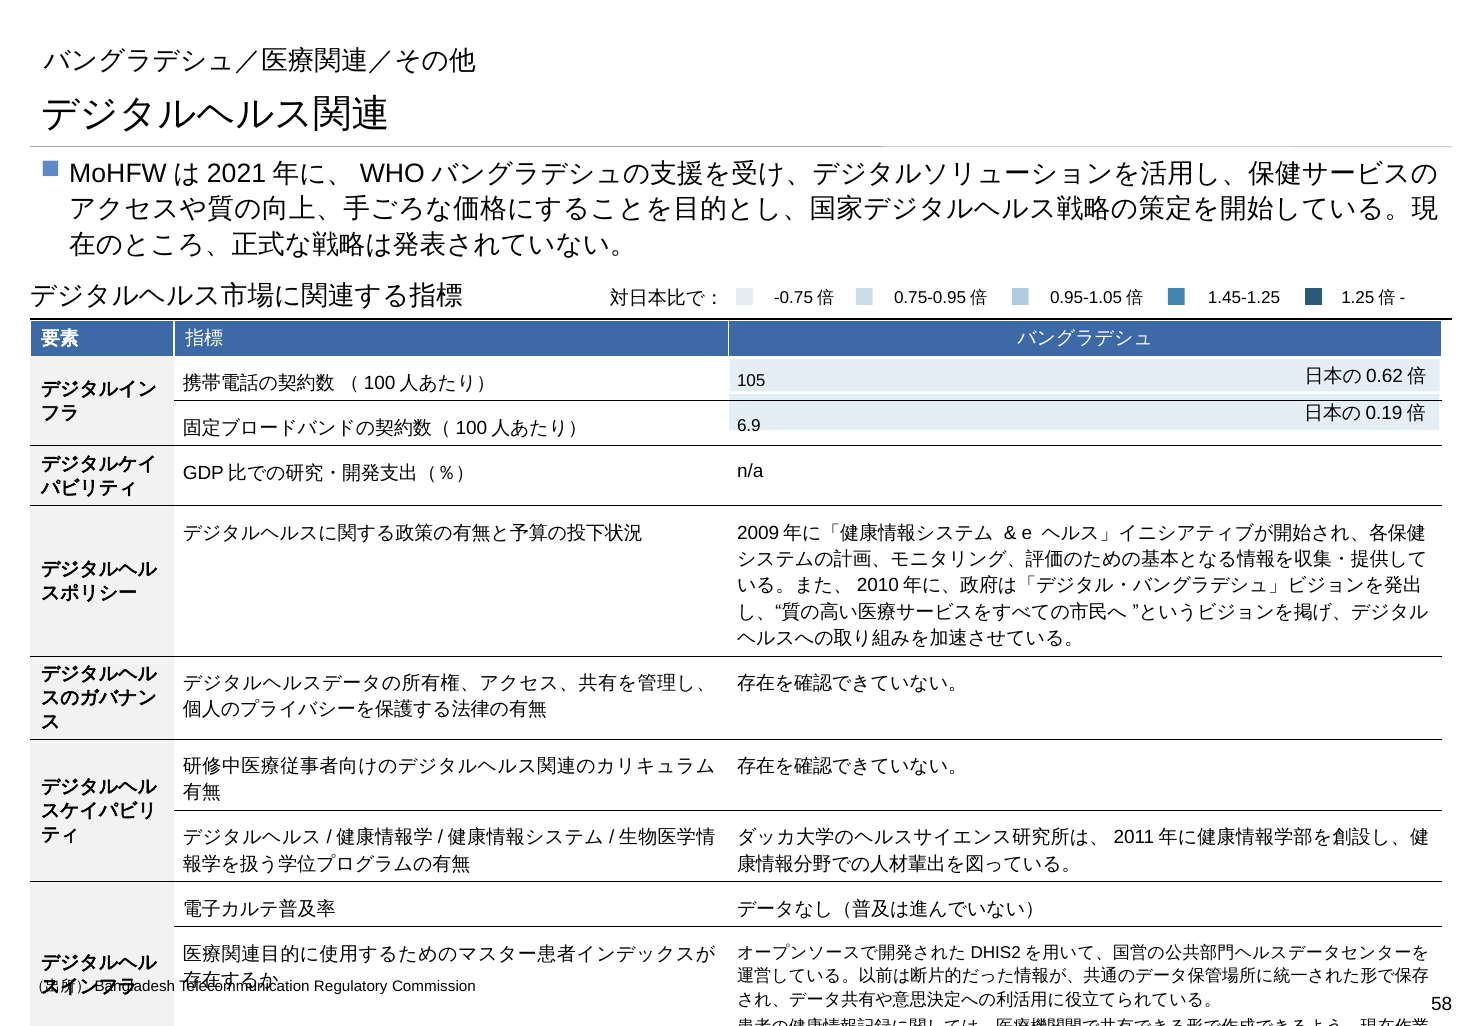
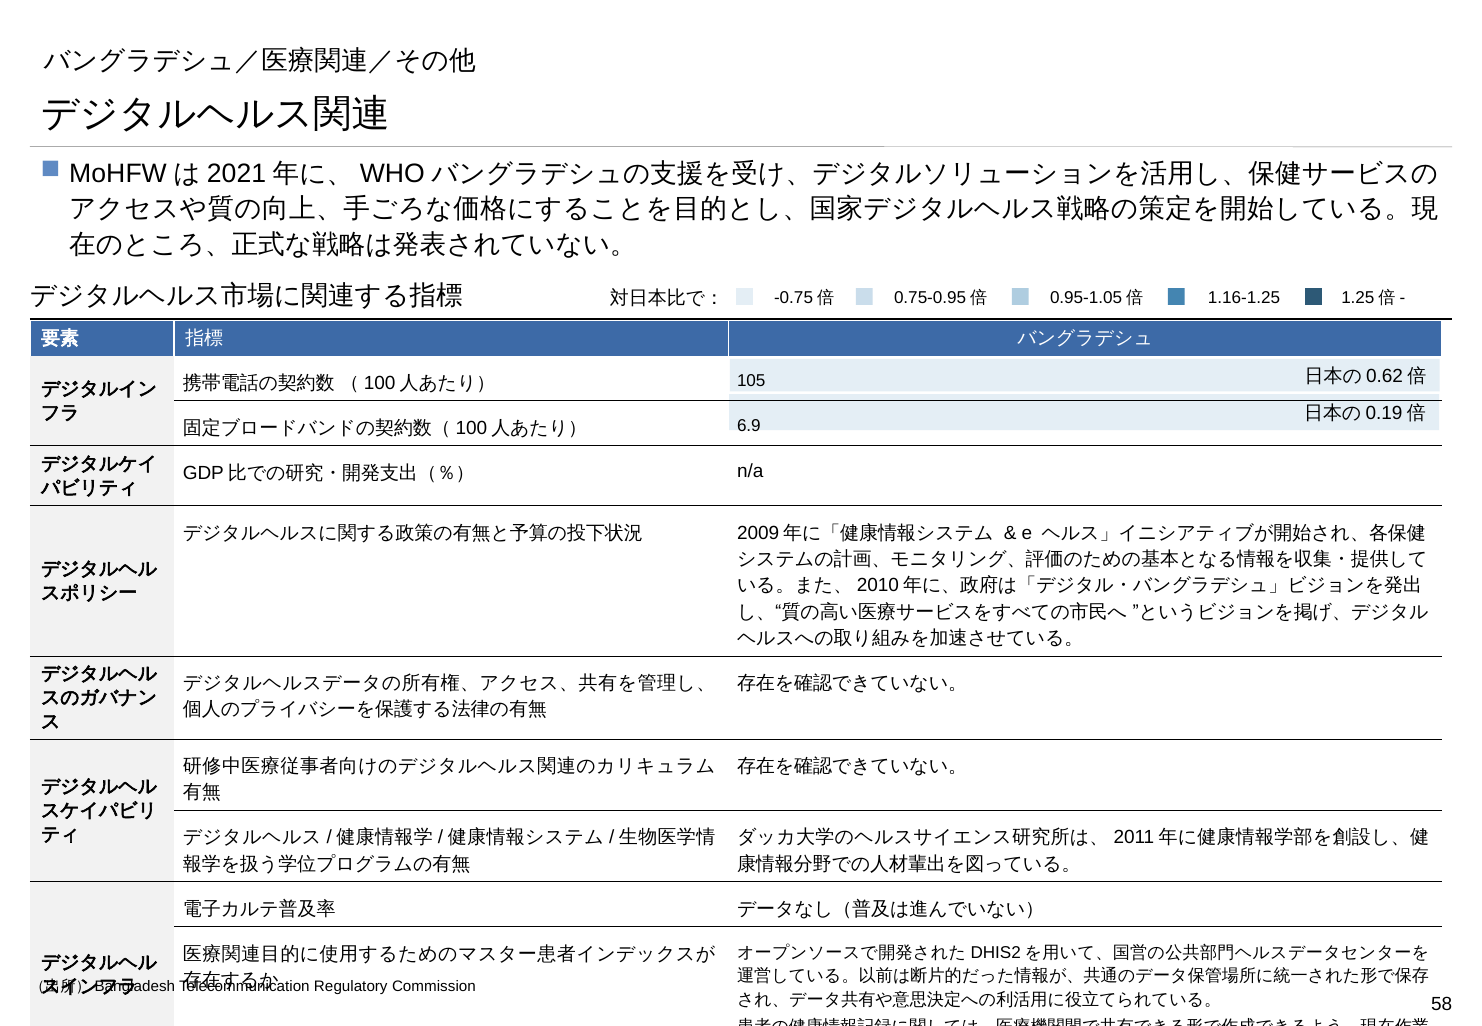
1.45-1.25: 1.45-1.25 -> 1.16-1.25 (1244, 298)
